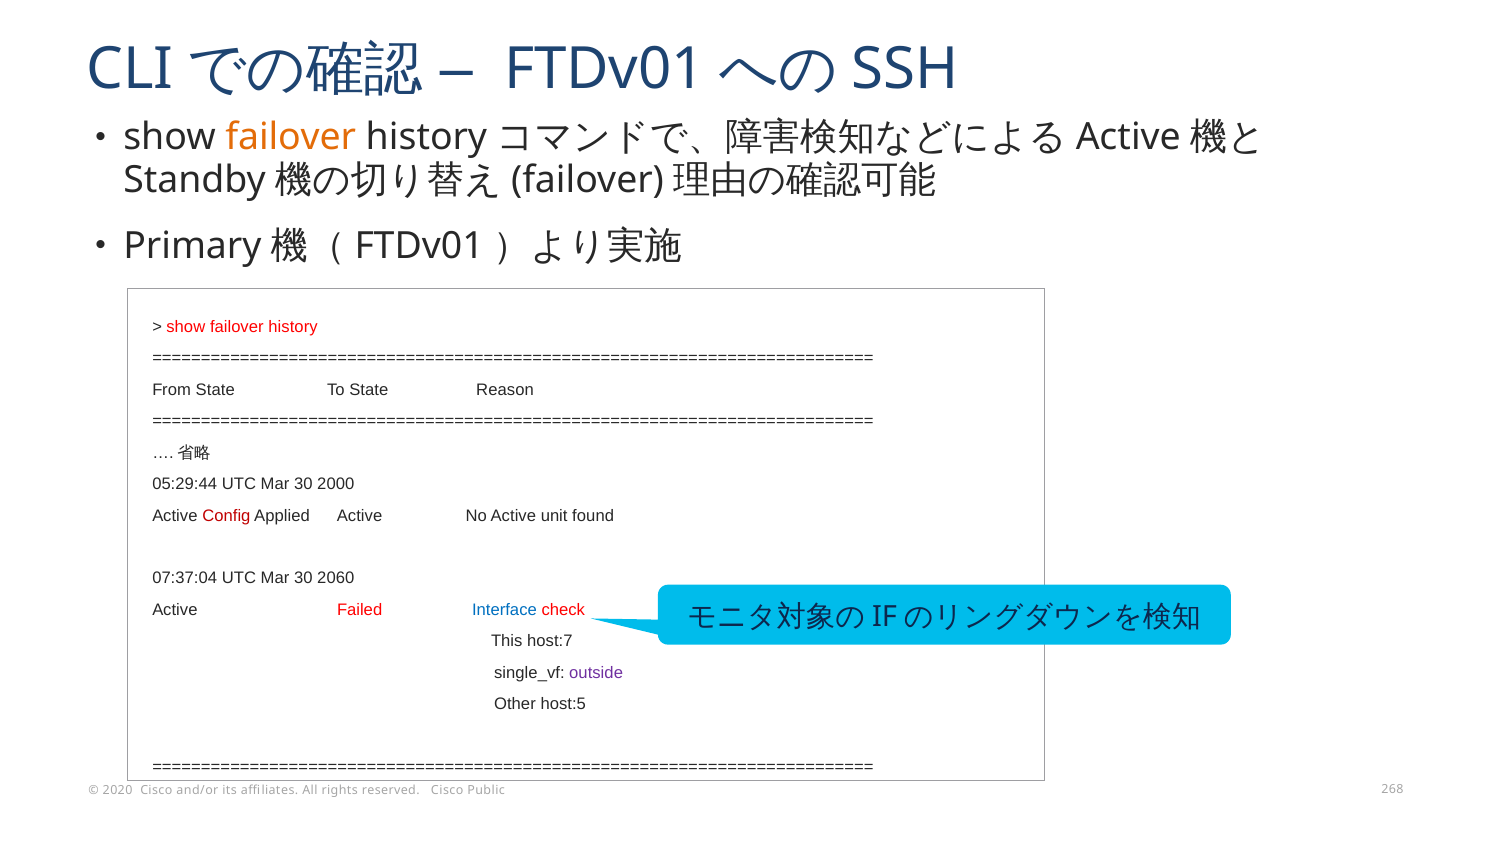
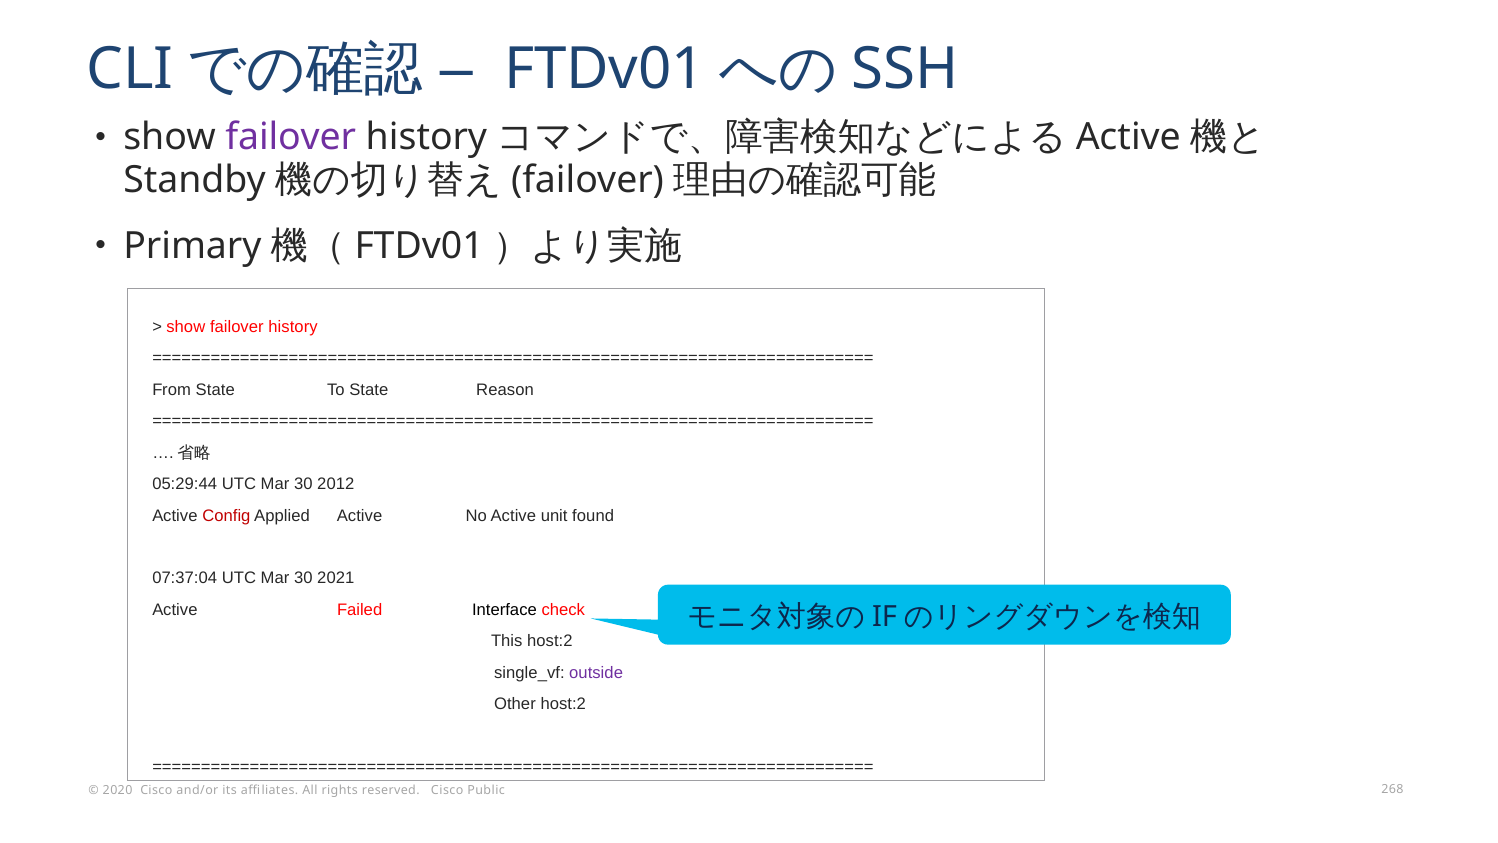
failover colour: orange -> purple (291, 138)
2000: 2000 -> 2012 (336, 484)
2060: 2060 -> 2021 (336, 578)
Interface colour: blue -> black (504, 610)
This host:7: host:7 -> host:2 (550, 641)
Other host:5: host:5 -> host:2 (563, 704)
